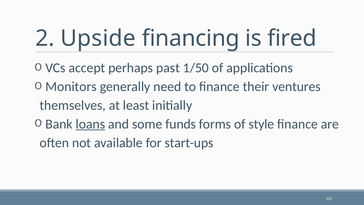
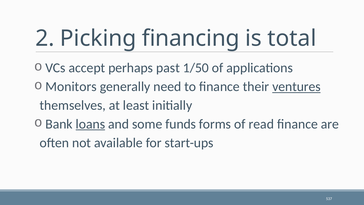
Upside: Upside -> Picking (98, 38)
fired: fired -> total (292, 38)
ventures underline: none -> present (296, 87)
style: style -> read (261, 124)
